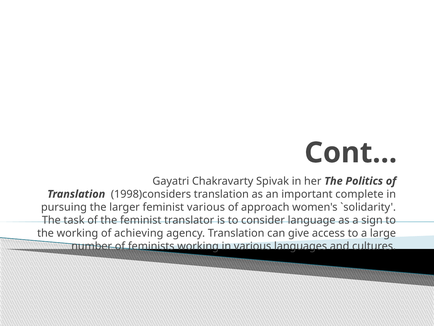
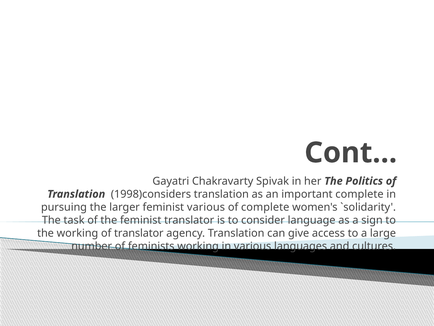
of approach: approach -> complete (265, 207)
of achieving: achieving -> translator (139, 233)
